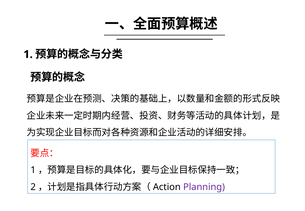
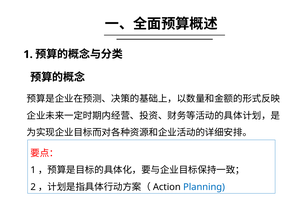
Planning colour: purple -> blue (204, 187)
